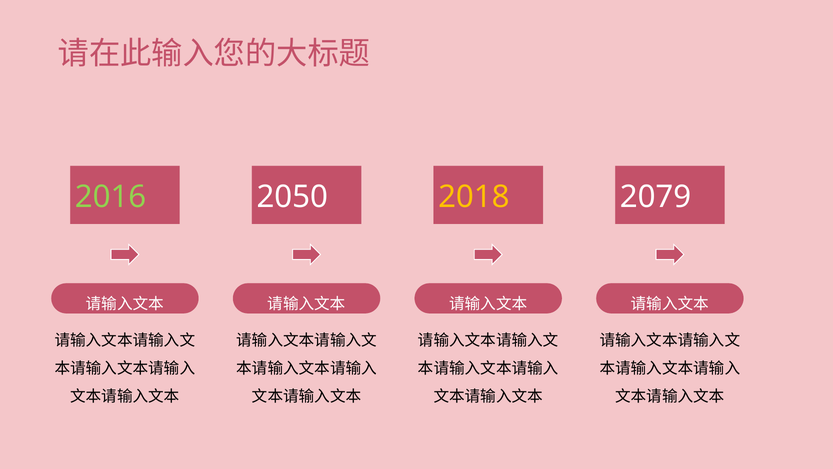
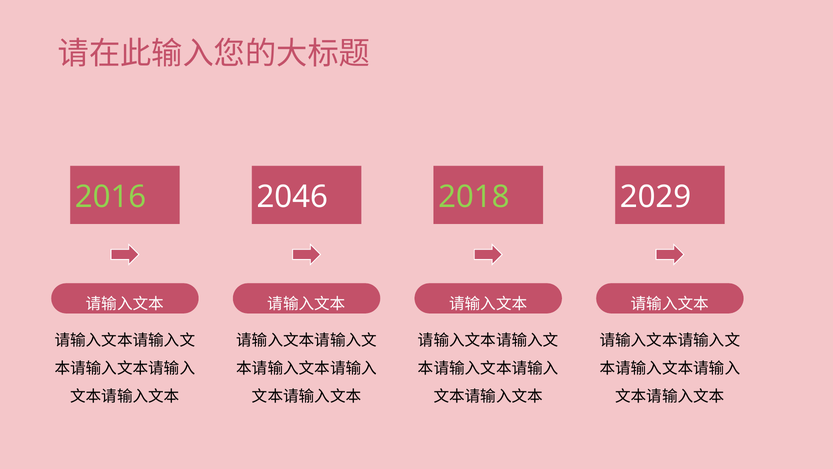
2050: 2050 -> 2046 (292, 197)
2018 colour: yellow -> light green (474, 197)
2079: 2079 -> 2029 (656, 197)
